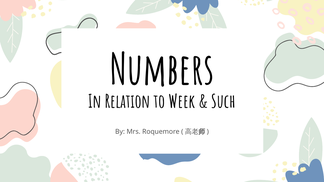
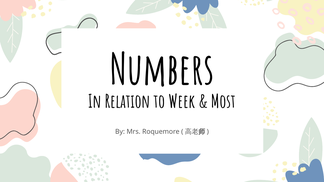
Such: Such -> Most (223, 102)
